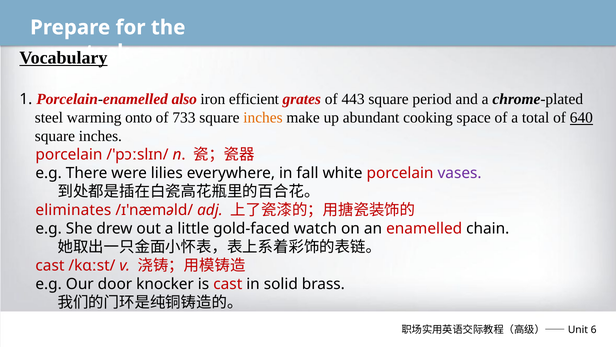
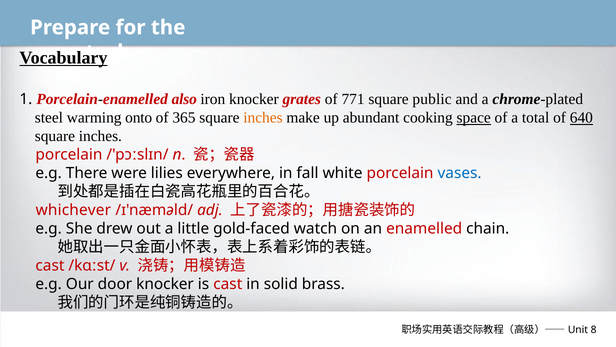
iron efficient: efficient -> knocker (254, 99)
443: 443 -> 771 (353, 99)
period: period -> public (432, 99)
733: 733 -> 365 (184, 118)
space underline: none -> present (474, 118)
vases colour: purple -> blue (460, 173)
eliminates: eliminates -> whichever (73, 210)
6: 6 -> 8 (594, 329)
